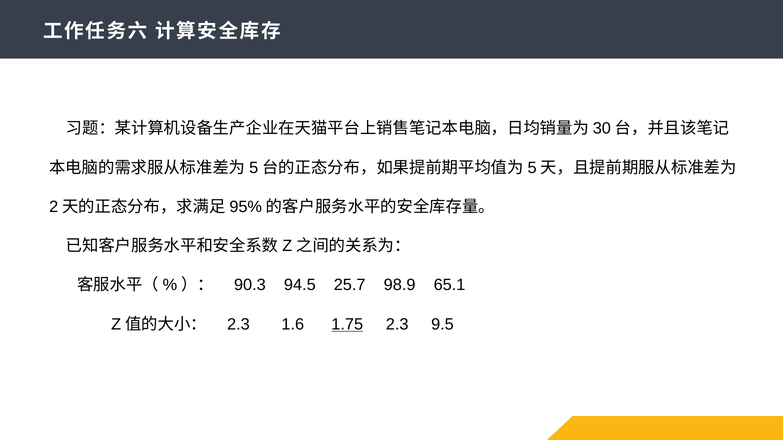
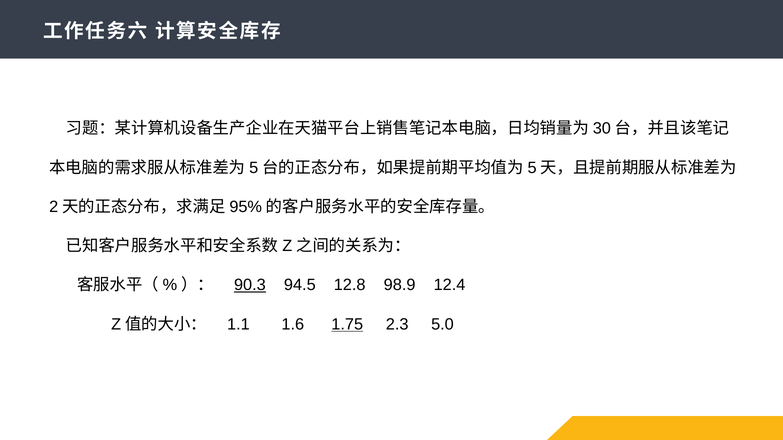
90.3 underline: none -> present (250, 285)
25.7: 25.7 -> 12.8 (350, 285)
65.1: 65.1 -> 12.4 (450, 285)
2.3: 2.3 -> 1.1 (238, 325)
9.5: 9.5 -> 5.0 (442, 325)
